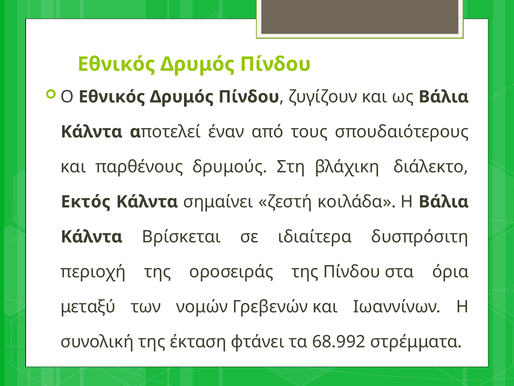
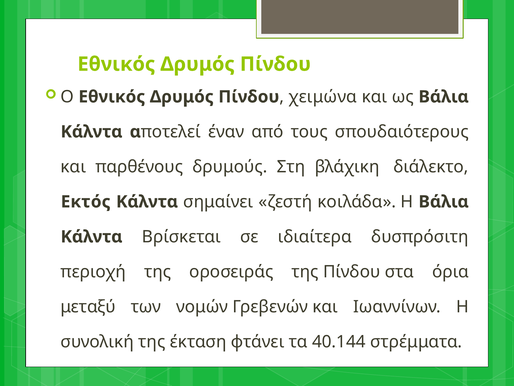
ζυγίζουν: ζυγίζουν -> χειμώνα (323, 97)
68.992: 68.992 -> 40.144 (339, 341)
